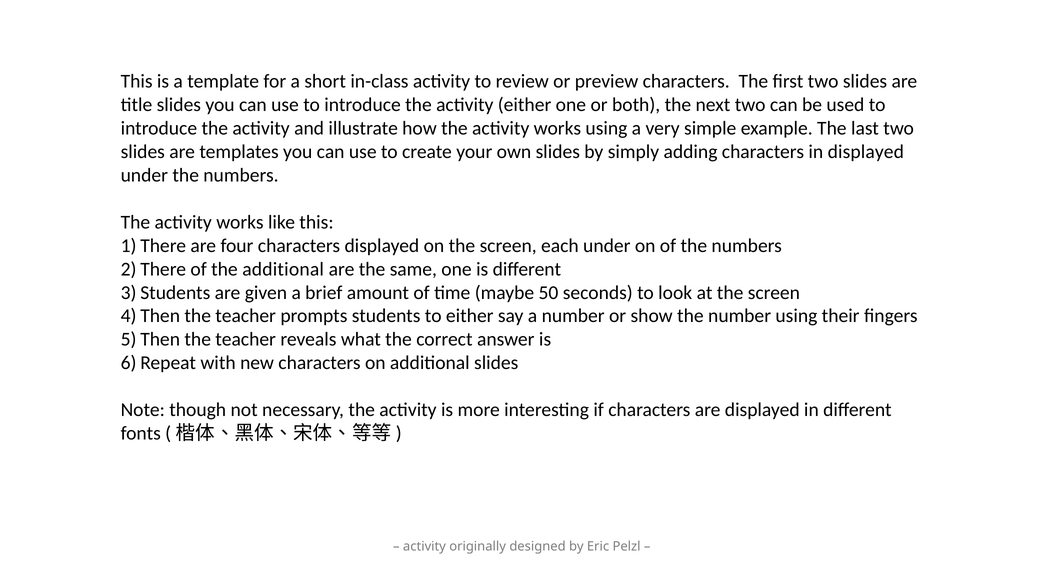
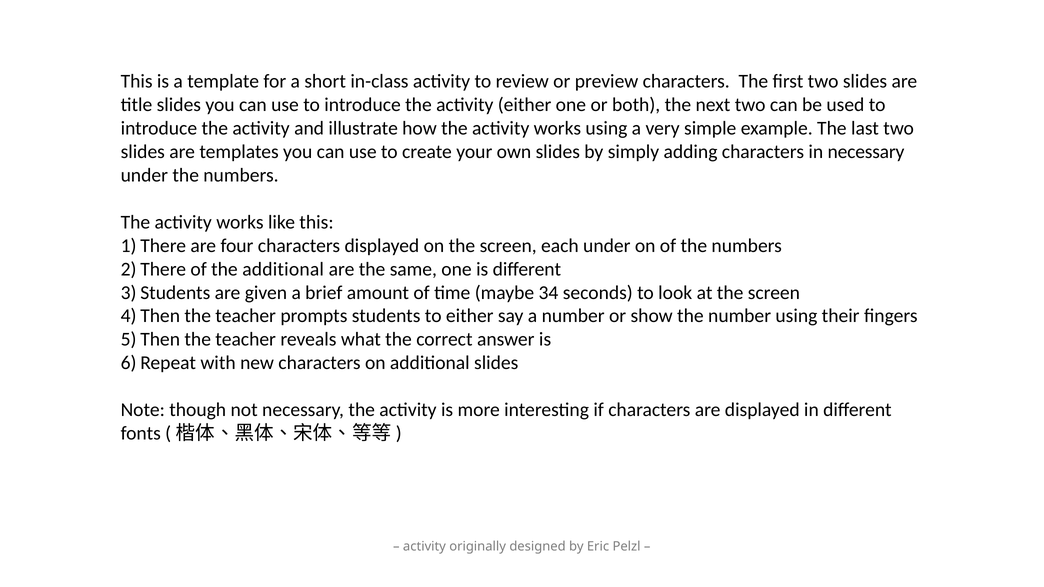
in displayed: displayed -> necessary (866, 152)
50: 50 -> 34 (548, 293)
